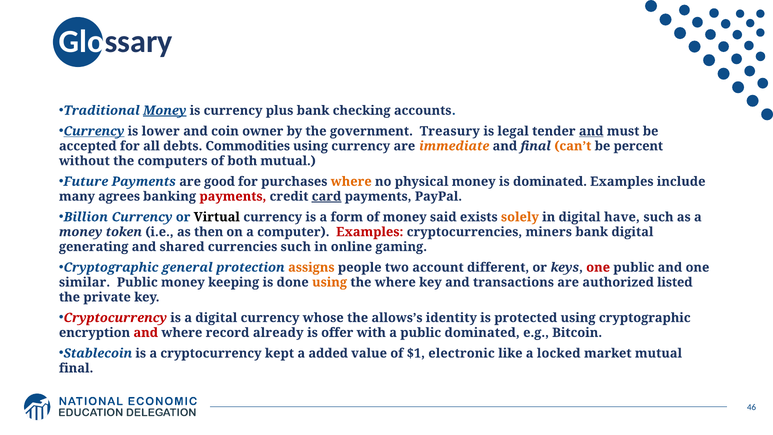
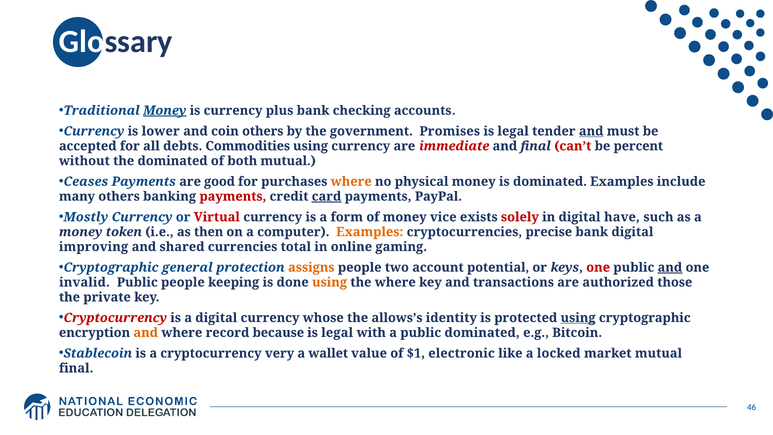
Currency underline: present -> none (94, 131)
coin owner: owner -> others (263, 131)
Treasury: Treasury -> Promises (450, 131)
immediate colour: orange -> red (454, 146)
can’t colour: orange -> red (573, 146)
the computers: computers -> dominated (173, 161)
Future: Future -> Ceases (86, 181)
many agrees: agrees -> others (119, 196)
Billion: Billion -> Mostly (86, 217)
Virtual colour: black -> red (217, 217)
said: said -> vice (443, 217)
solely colour: orange -> red (520, 217)
Examples colour: red -> orange (370, 232)
miners: miners -> precise (549, 232)
generating: generating -> improving (94, 247)
currencies such: such -> total (296, 247)
different: different -> potential (498, 267)
and underline: none -> present (670, 267)
similar: similar -> invalid (84, 282)
Public money: money -> people (183, 282)
listed: listed -> those (675, 282)
using underline: none -> present (578, 318)
and colour: red -> orange (146, 333)
already: already -> because (278, 333)
offer: offer -> legal (337, 333)
kept: kept -> very (280, 353)
added: added -> wallet (328, 353)
